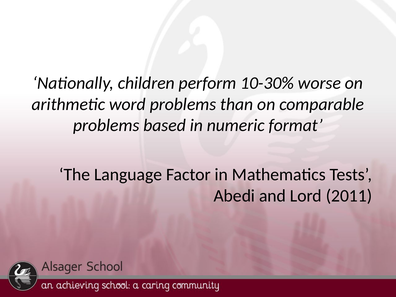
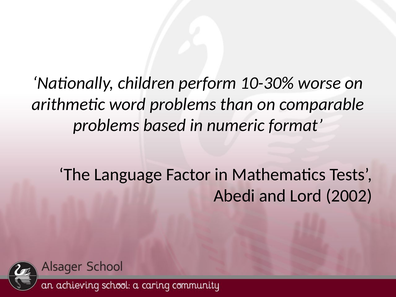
2011: 2011 -> 2002 (349, 196)
